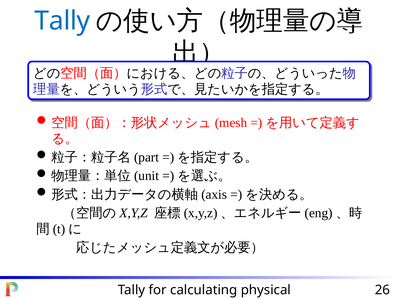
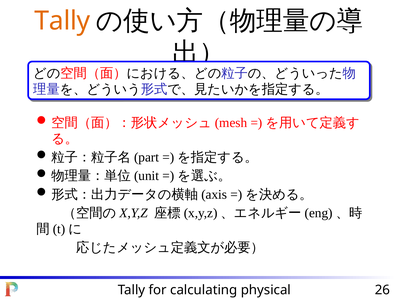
Tally colour: blue -> orange (62, 21)
